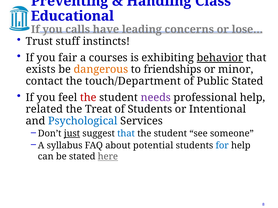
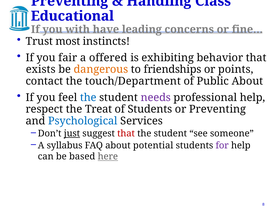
calls: calls -> with (78, 29)
lose…: lose… -> fine… (247, 29)
stuff: stuff -> most (68, 41)
courses: courses -> offered (108, 58)
behavior underline: present -> none (220, 58)
minor: minor -> points (236, 70)
Public Stated: Stated -> About (247, 81)
the colour: red -> blue (88, 98)
related: related -> respect (44, 109)
or Intentional: Intentional -> Preventing (218, 109)
that colour: blue -> red (126, 134)
for colour: blue -> purple (222, 146)
be stated: stated -> based (82, 157)
